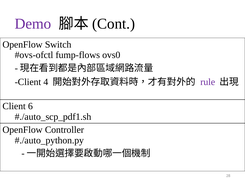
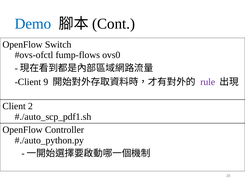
Demo colour: purple -> blue (33, 24)
4: 4 -> 9 (46, 82)
6: 6 -> 2 (30, 106)
